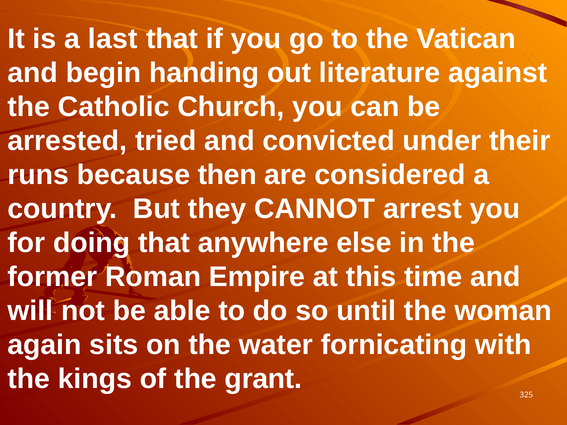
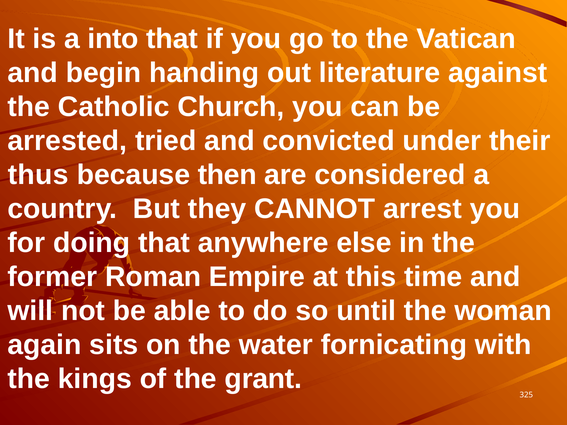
last: last -> into (113, 39)
runs: runs -> thus (38, 175)
